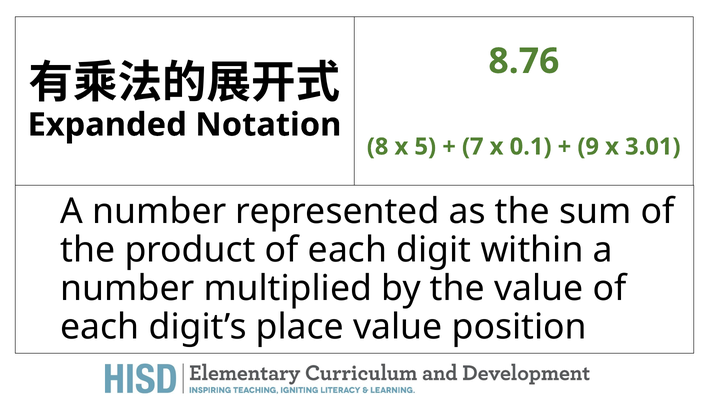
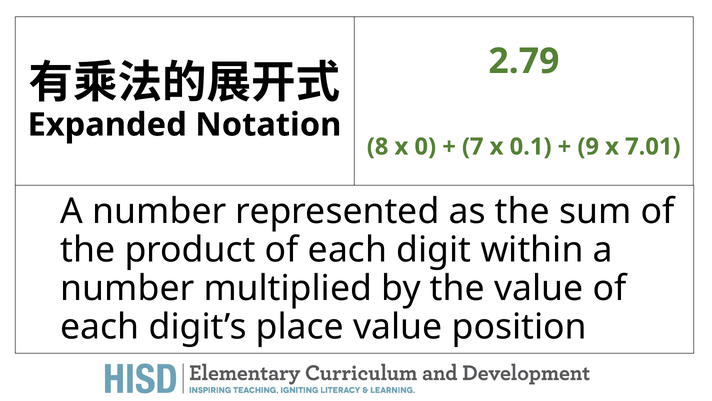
8.76: 8.76 -> 2.79 (524, 61)
5: 5 -> 0 (425, 147)
3.01: 3.01 -> 7.01 (653, 147)
